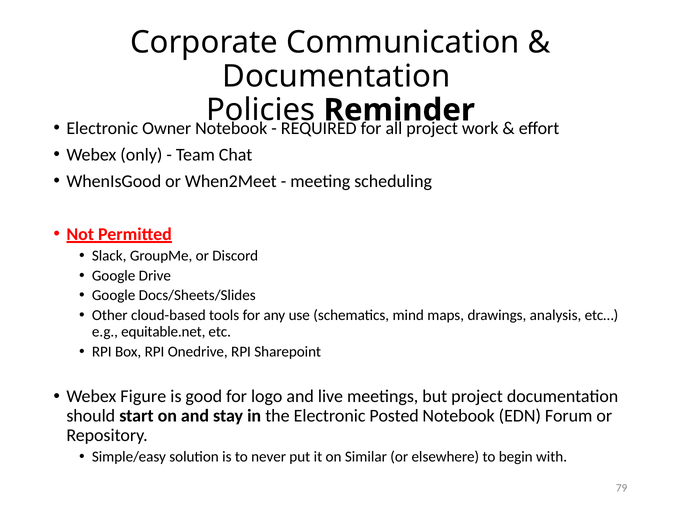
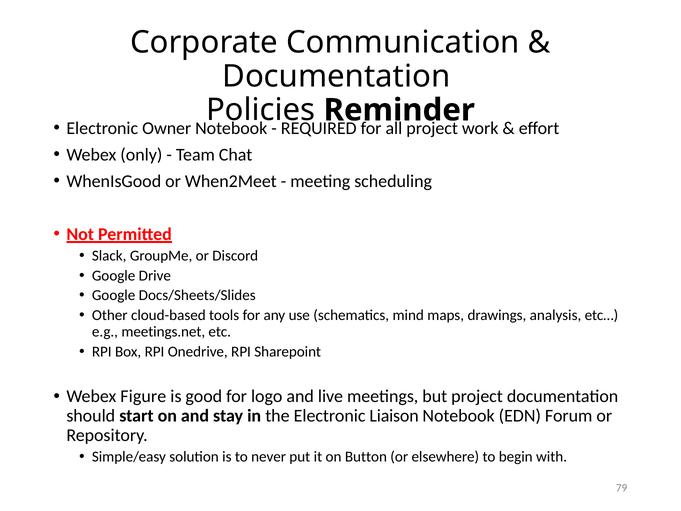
equitable.net: equitable.net -> meetings.net (163, 331)
Posted: Posted -> Liaison (394, 416)
Similar: Similar -> Button (366, 456)
